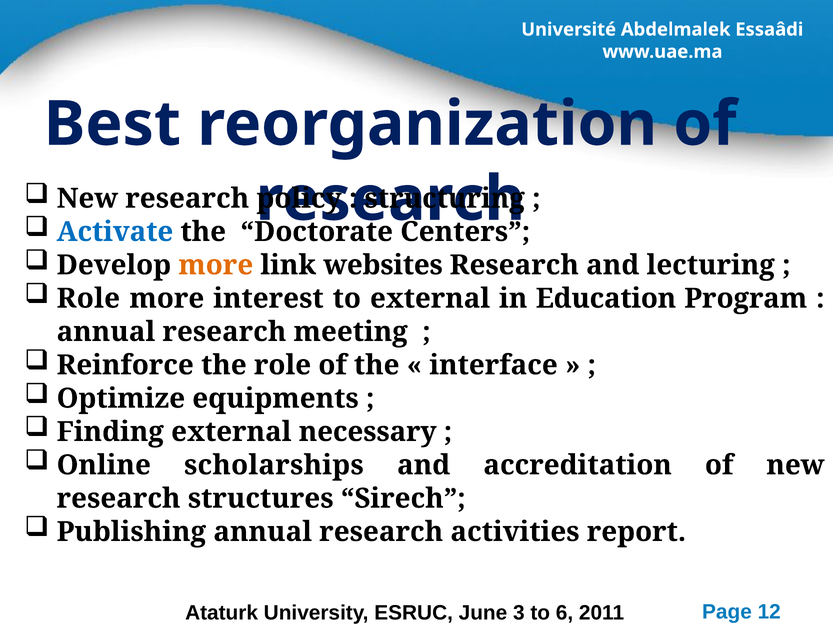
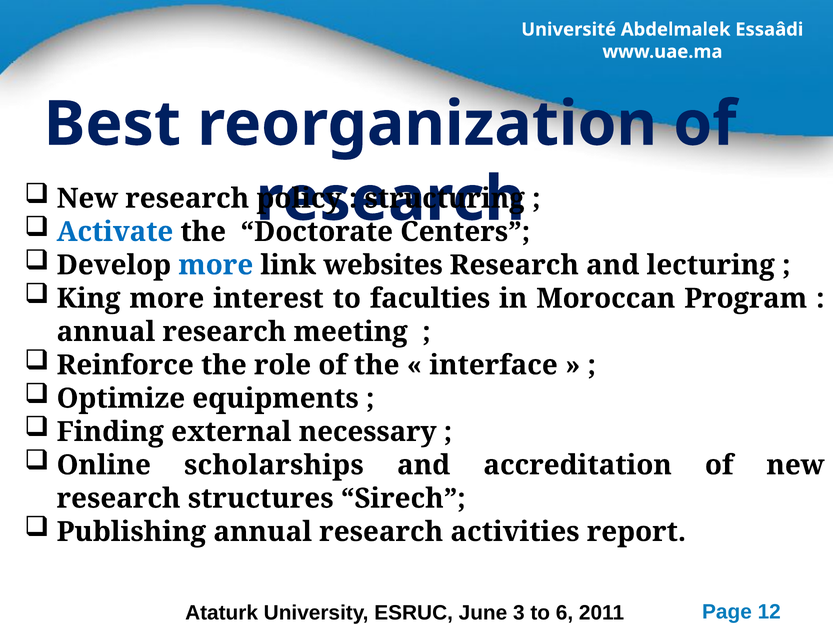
more colour: orange -> blue (216, 265)
Role: Role -> King (89, 298)
to external: external -> faculties (430, 298)
Education: Education -> Moroccan (606, 298)
